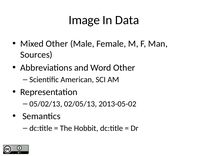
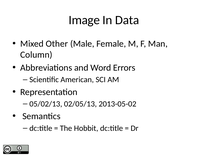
Sources: Sources -> Column (36, 55)
Word Other: Other -> Errors (124, 68)
